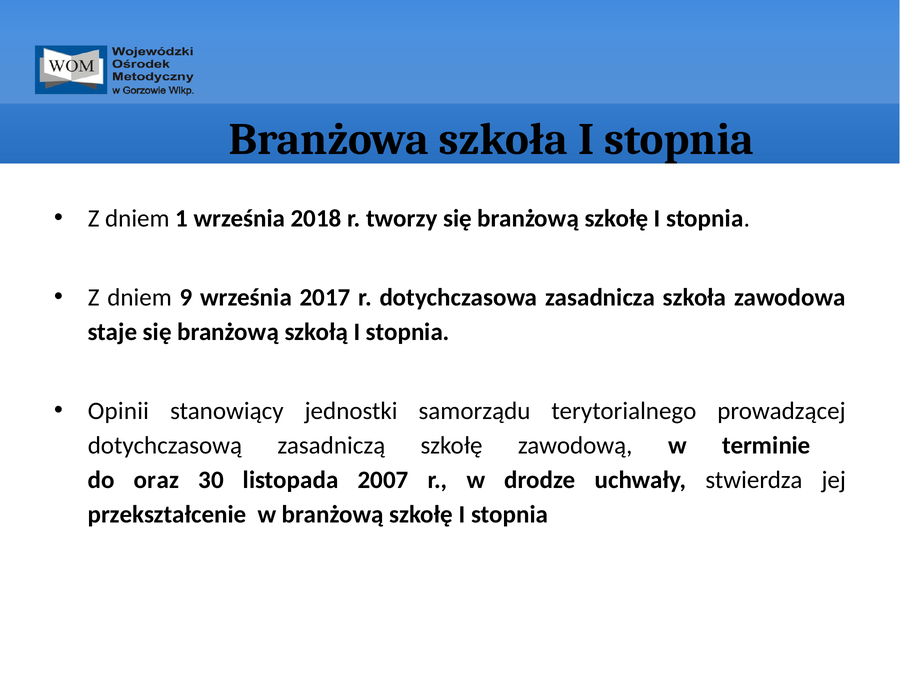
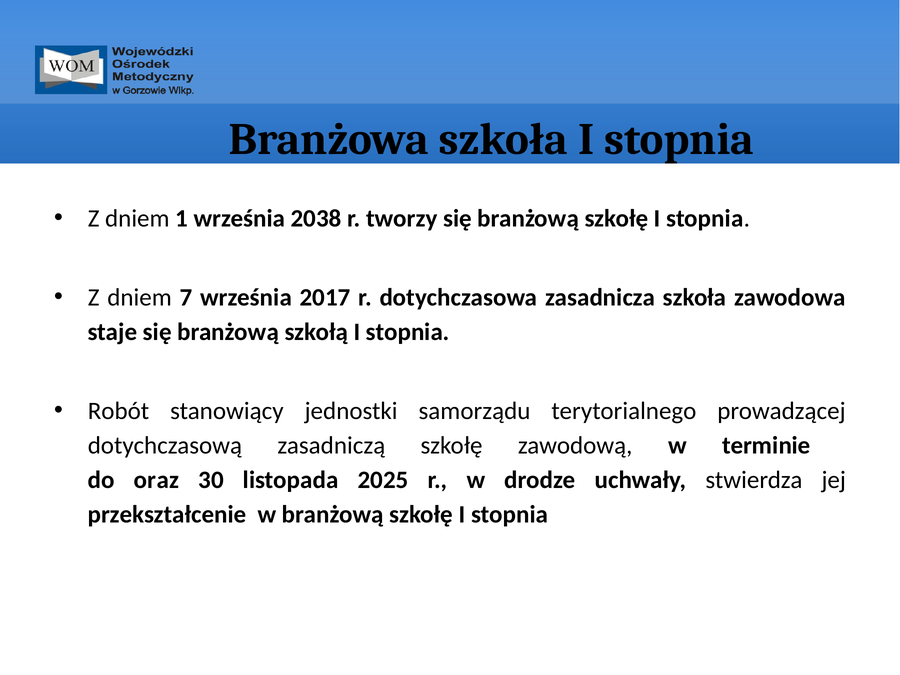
2018: 2018 -> 2038 (316, 218)
9: 9 -> 7 (186, 297)
Opinii: Opinii -> Robót (118, 411)
2007: 2007 -> 2025 (383, 480)
